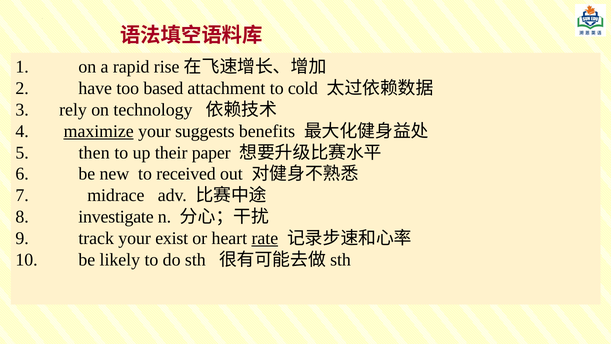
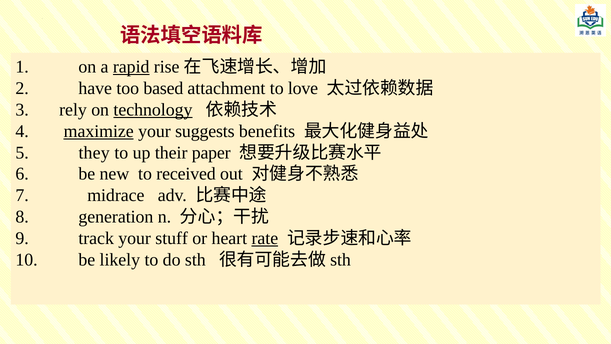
rapid underline: none -> present (131, 67)
cold: cold -> love (303, 88)
technology underline: none -> present (153, 110)
then: then -> they (94, 153)
investigate: investigate -> generation (116, 217)
exist: exist -> stuff (172, 238)
